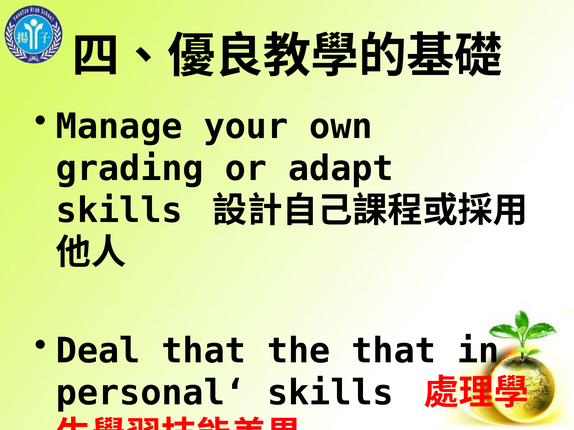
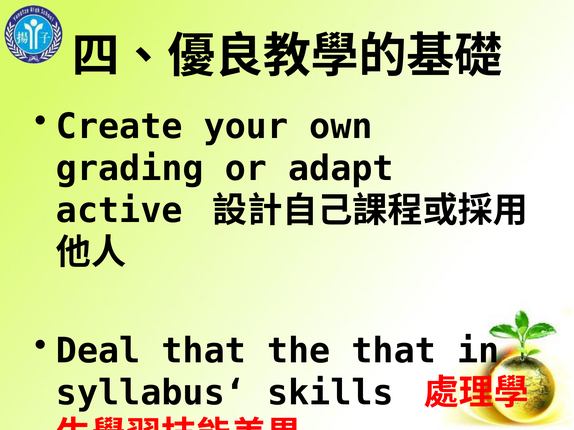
Manage: Manage -> Create (119, 127)
skills: skills -> active (119, 211)
personal‘: personal‘ -> syllabus‘ (151, 393)
